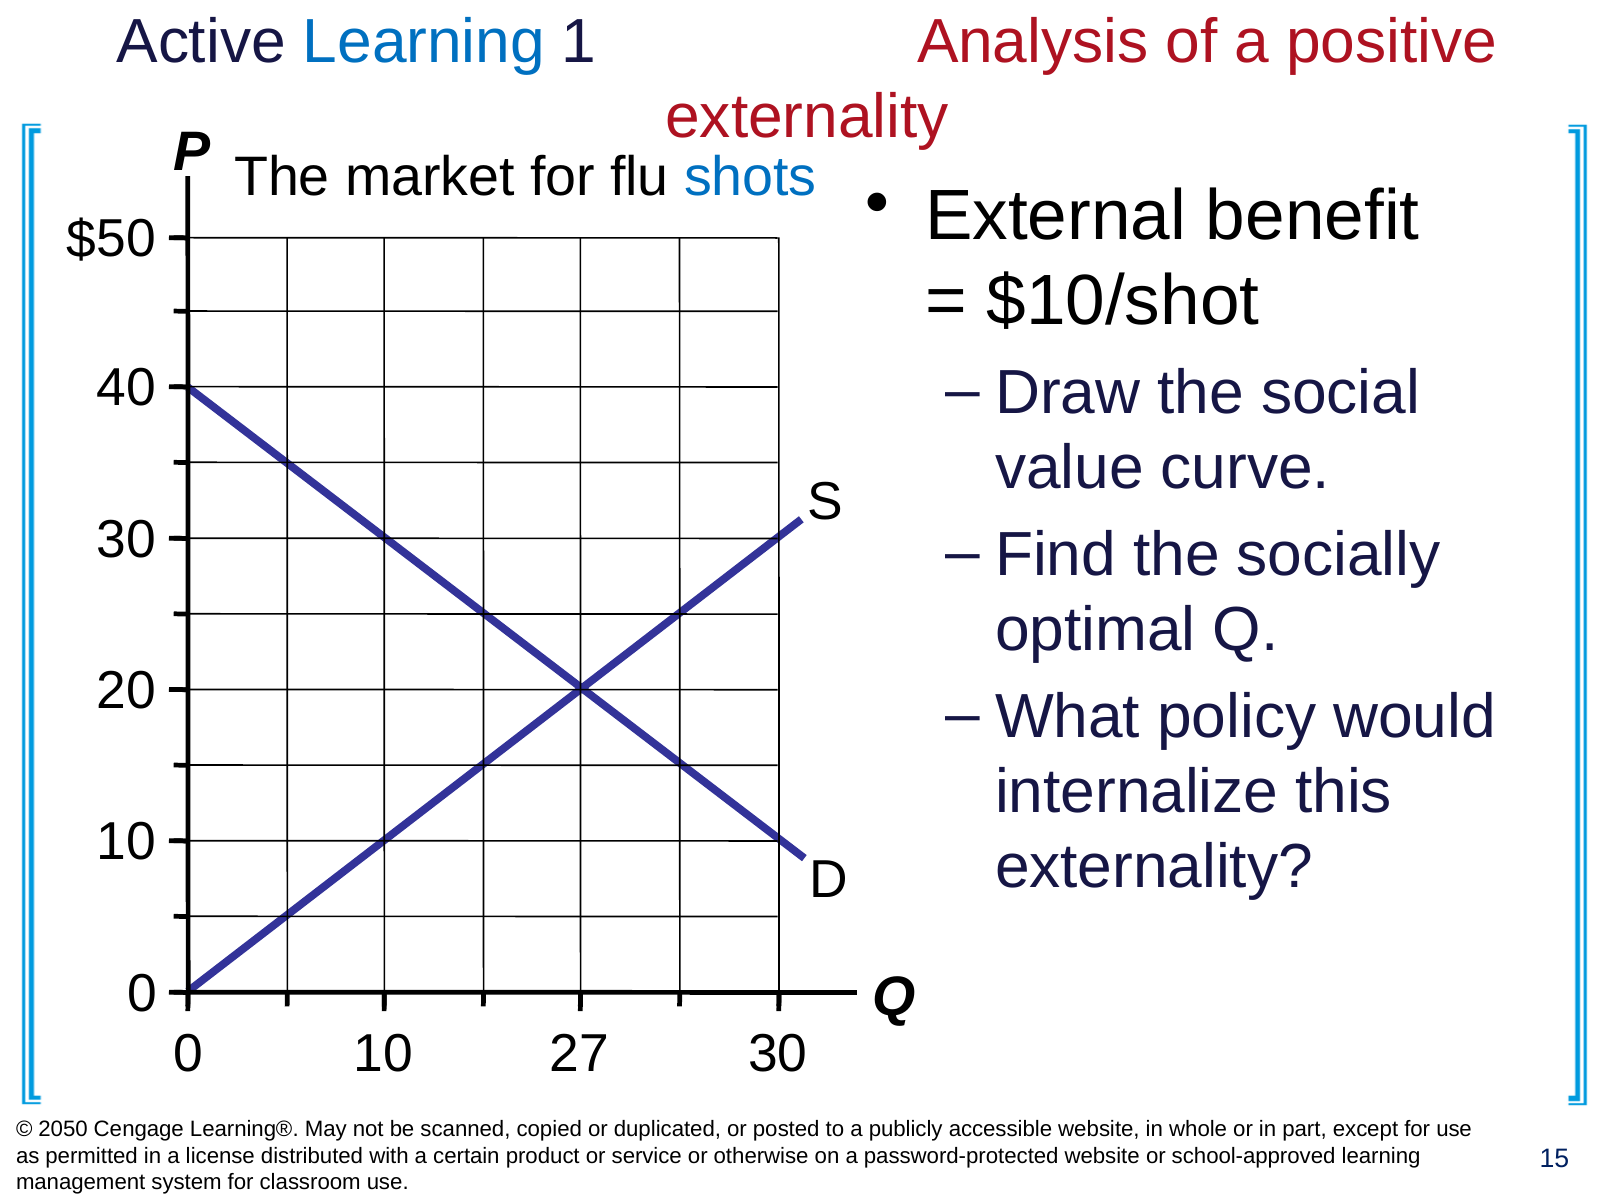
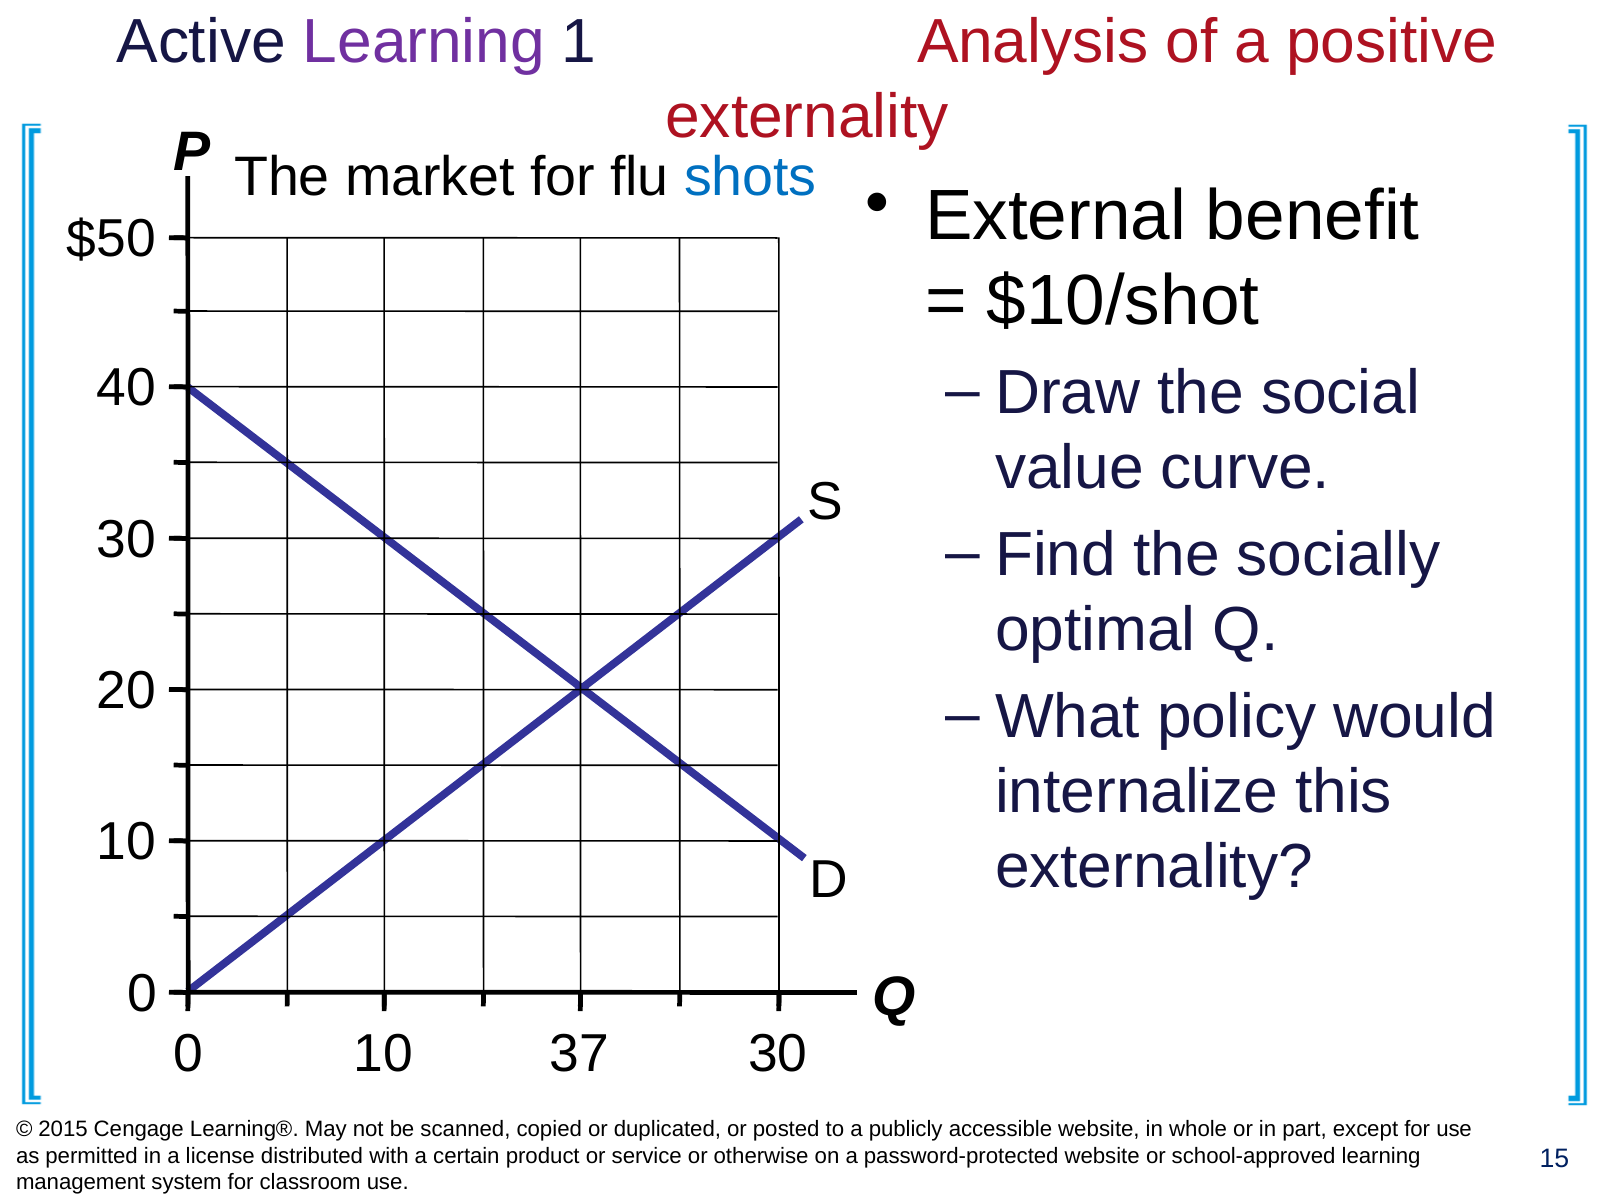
Learning colour: blue -> purple (424, 42)
27: 27 -> 37 (579, 1054)
2050: 2050 -> 2015 (63, 1129)
